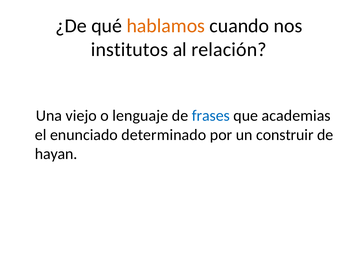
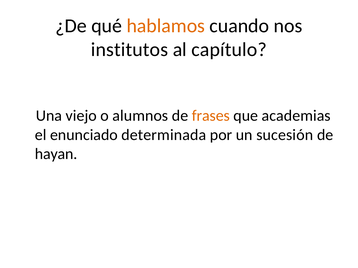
relación: relación -> capítulo (229, 50)
lenguaje: lenguaje -> alumnos (140, 116)
frases colour: blue -> orange (211, 116)
determinado: determinado -> determinada (164, 135)
construir: construir -> sucesión (285, 135)
